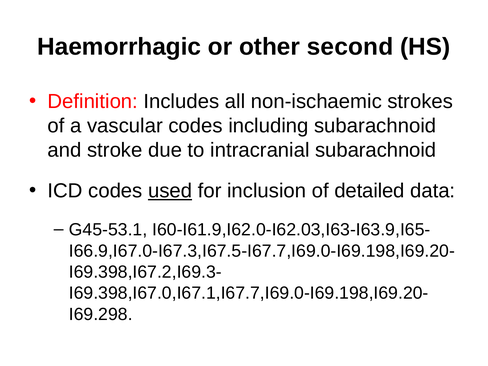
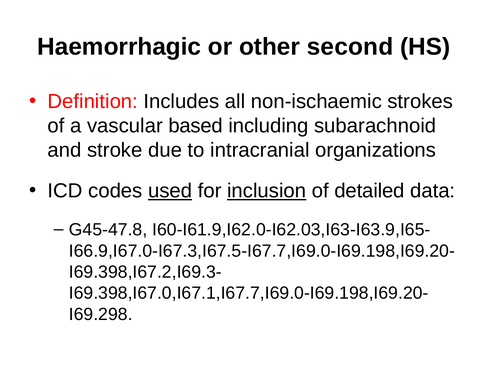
vascular codes: codes -> based (196, 126)
intracranial subarachnoid: subarachnoid -> organizations (376, 150)
inclusion underline: none -> present (267, 191)
G45-53.1: G45-53.1 -> G45-47.8 (108, 230)
